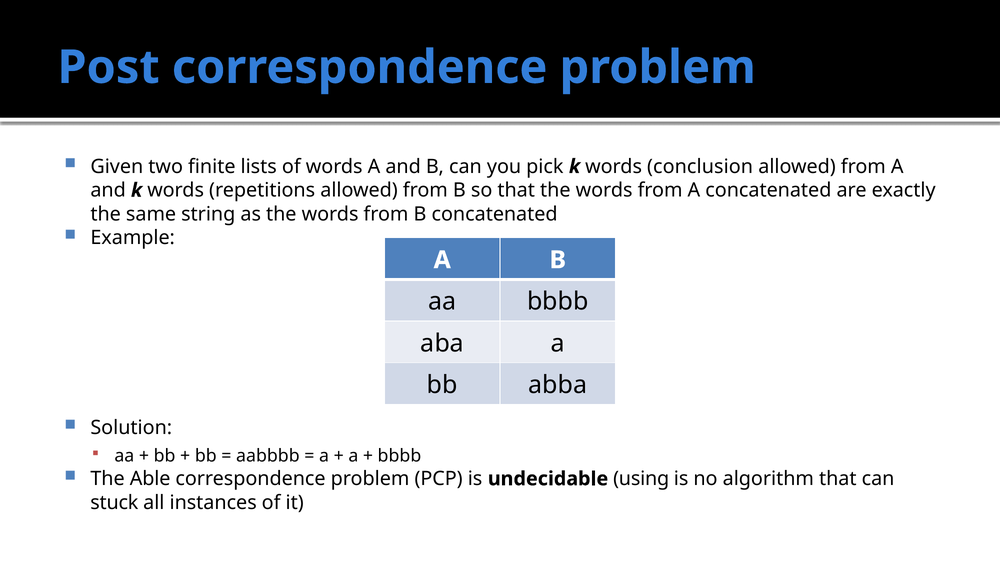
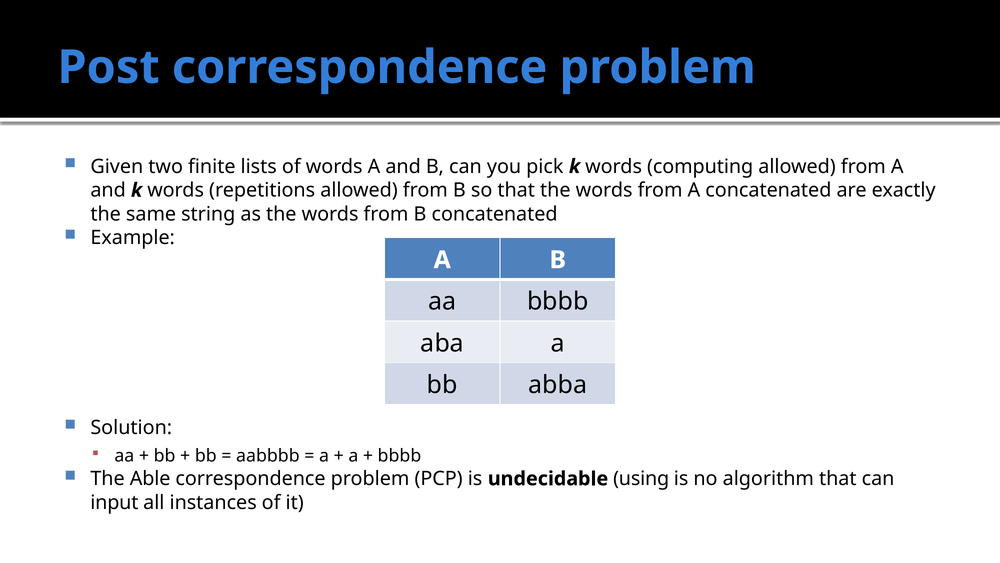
conclusion: conclusion -> computing (700, 166)
stuck: stuck -> input (114, 502)
